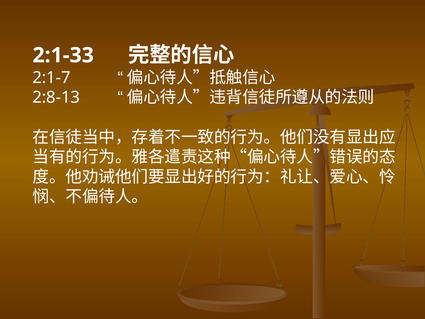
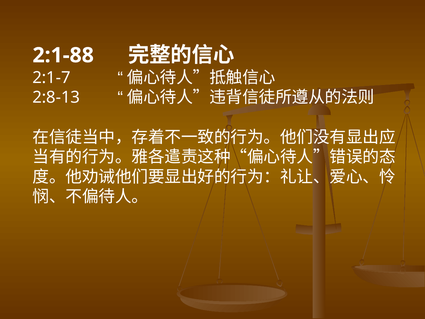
2:1-33: 2:1-33 -> 2:1-88 (63, 55)
